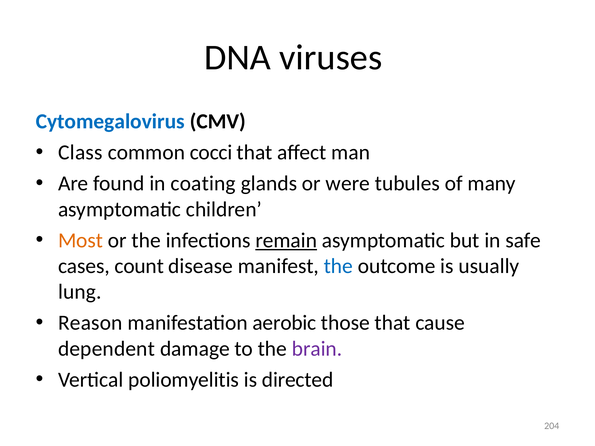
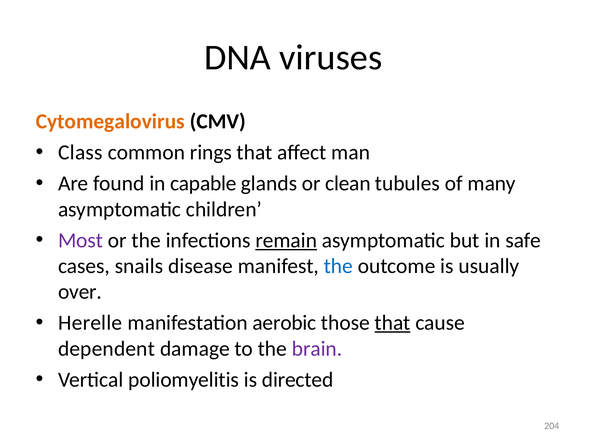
Cytomegalovirus colour: blue -> orange (110, 121)
cocci: cocci -> rings (211, 153)
coating: coating -> capable (203, 184)
were: were -> clean (348, 184)
Most colour: orange -> purple (81, 240)
count: count -> snails (139, 266)
lung: lung -> over (80, 292)
Reason: Reason -> Herelle (90, 323)
that underline: none -> present (393, 323)
